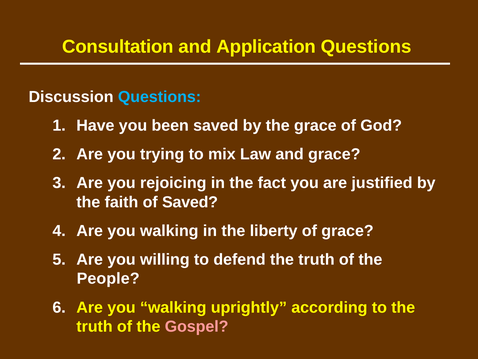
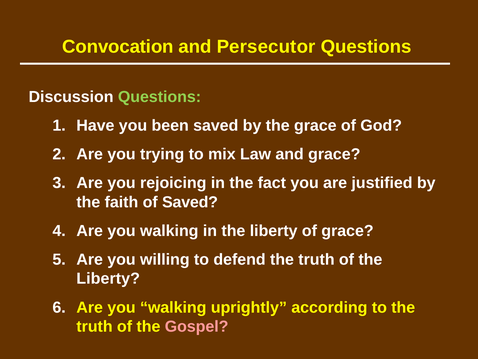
Consultation: Consultation -> Convocation (118, 47)
Application: Application -> Persecutor (266, 47)
Questions colour: light blue -> light green (160, 97)
People: People -> Liberty (108, 278)
